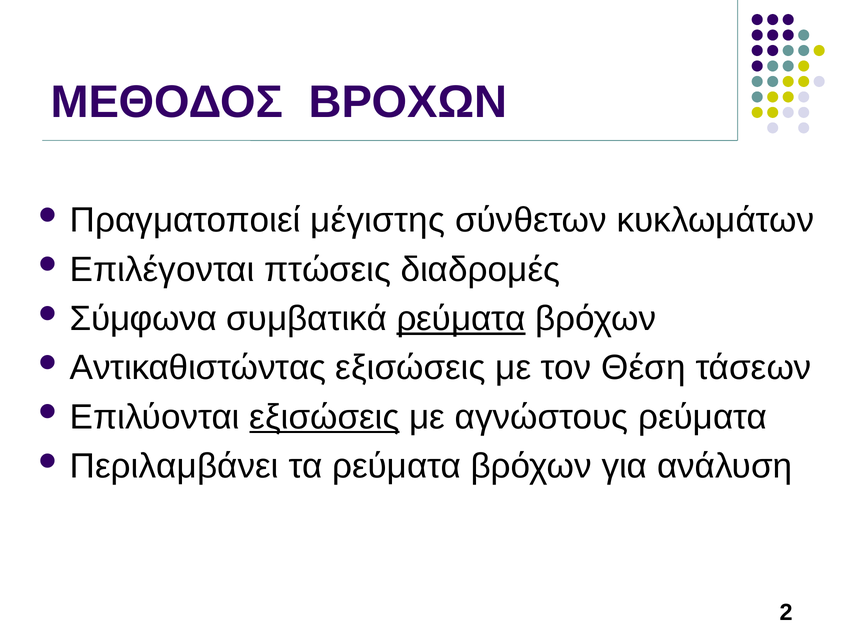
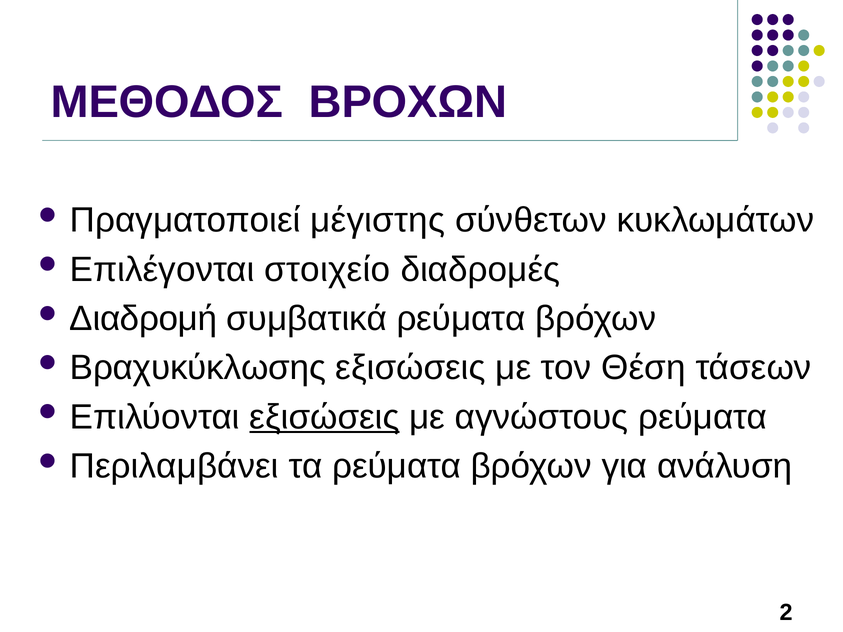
πτώσεις: πτώσεις -> στοιχείο (327, 270)
Σύμφωνα: Σύμφωνα -> Διαδρομή (143, 319)
ρεύματα underline: present -> none (461, 319)
Αντικαθιστώντας: Αντικαθιστώντας -> Βραχυκύκλωσης (198, 368)
